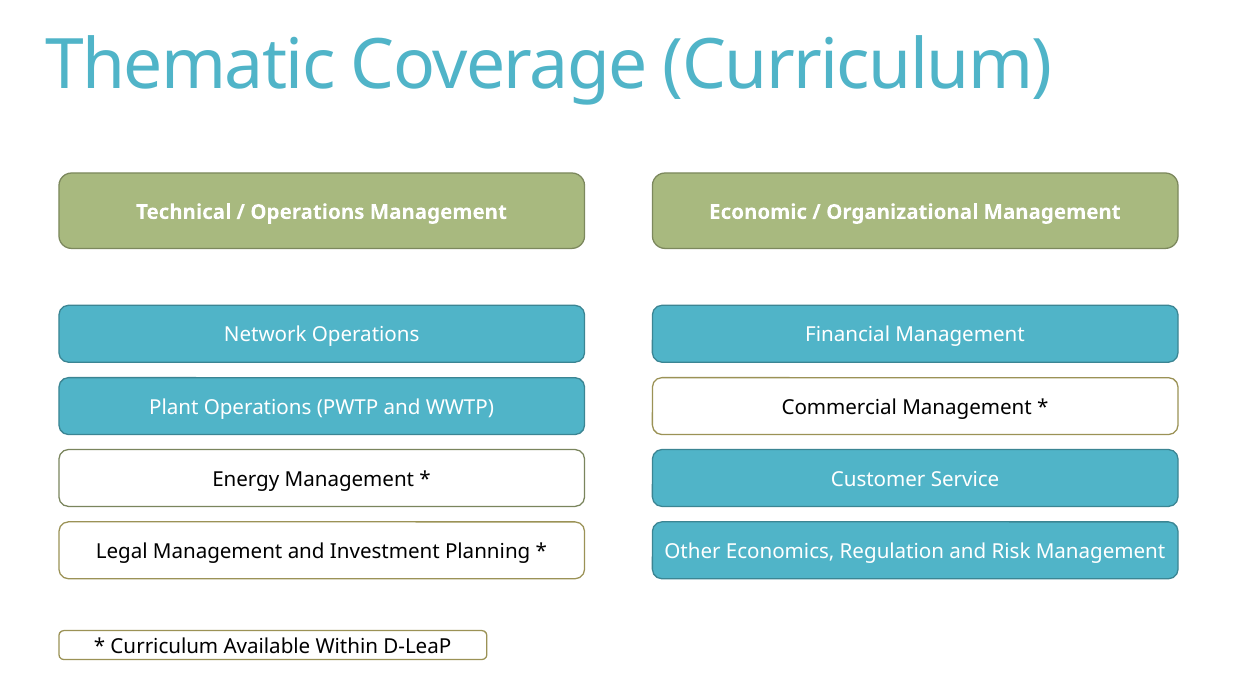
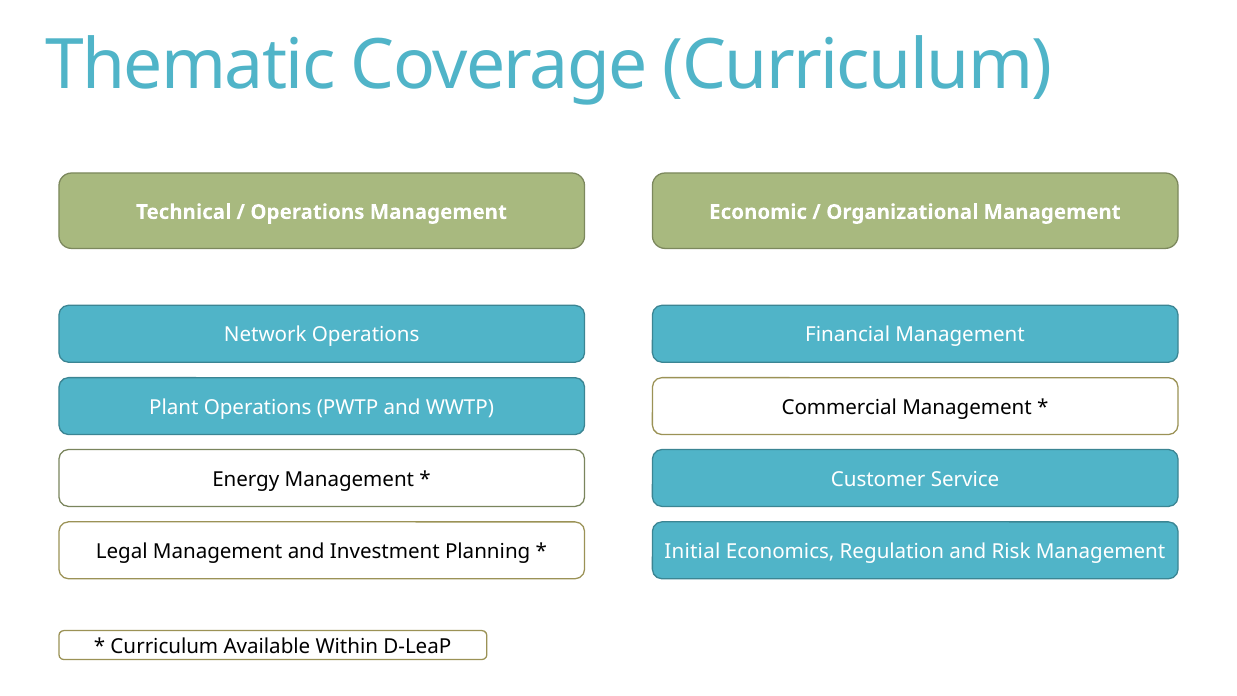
Other: Other -> Initial (692, 552)
